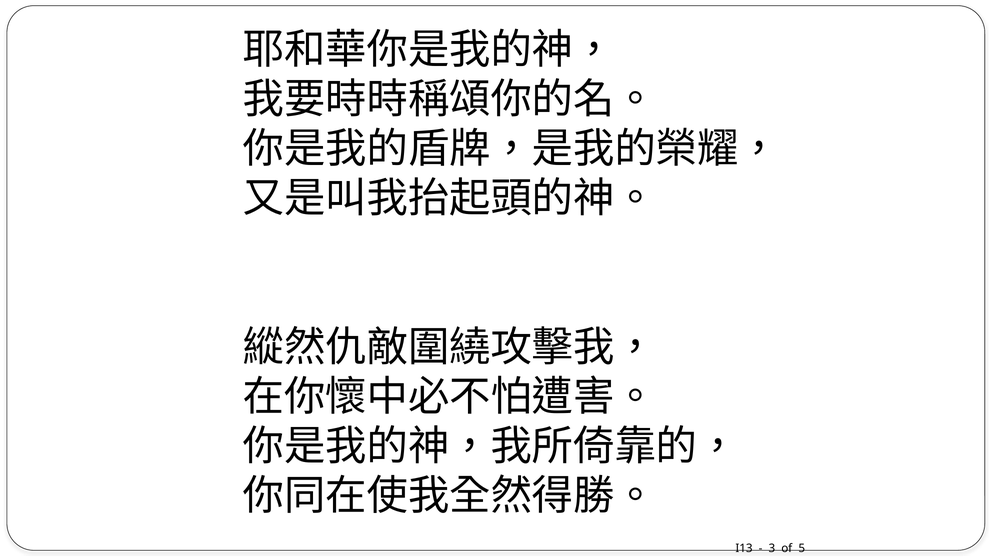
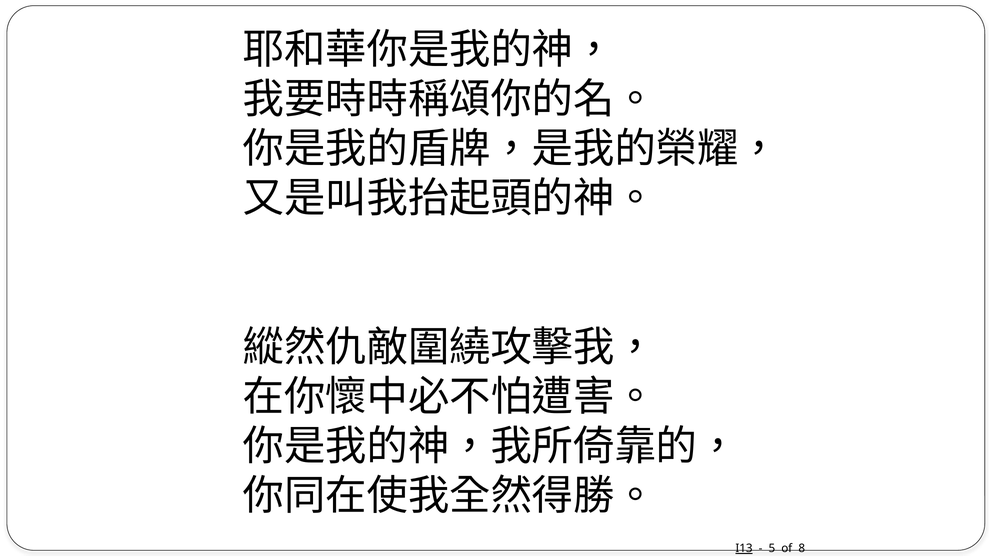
I13 underline: none -> present (744, 548)
3: 3 -> 5 (772, 548)
5: 5 -> 8 (802, 548)
